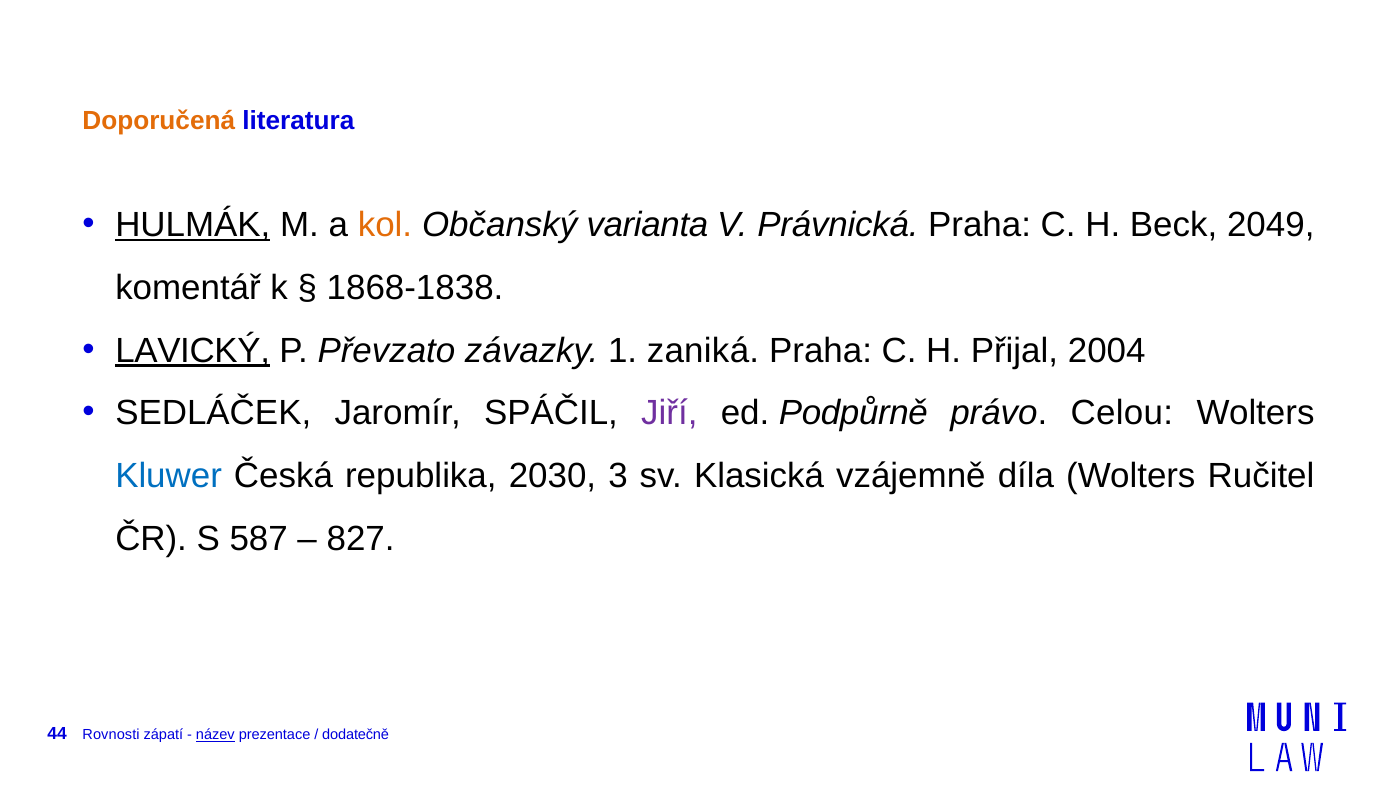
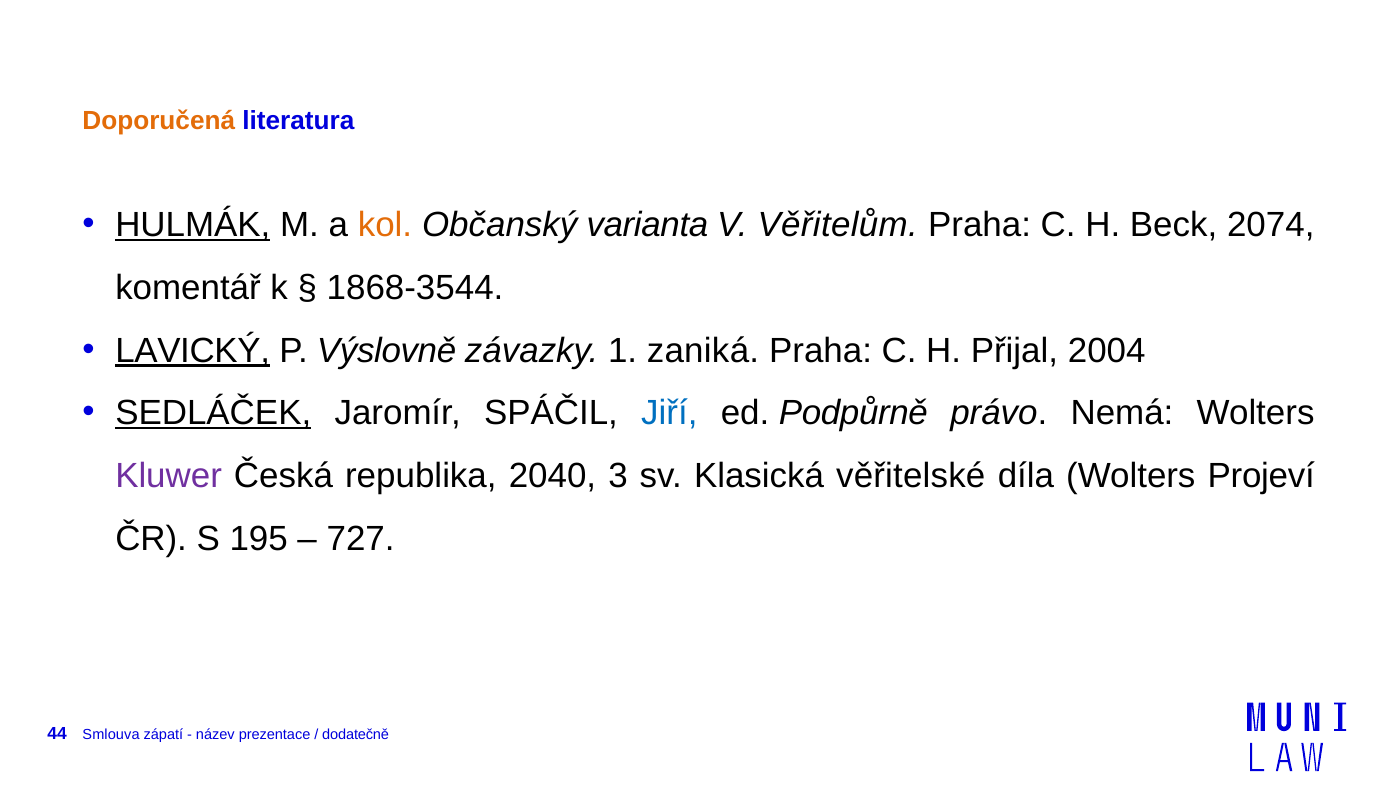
Právnická: Právnická -> Věřitelům (838, 225)
2049: 2049 -> 2074 (1271, 225)
1868-1838: 1868-1838 -> 1868-3544 (415, 288)
Převzato: Převzato -> Výslovně (387, 350)
SEDLÁČEK underline: none -> present (213, 413)
Jiří colour: purple -> blue (669, 413)
Celou: Celou -> Nemá (1122, 413)
Kluwer colour: blue -> purple (169, 476)
2030: 2030 -> 2040 (552, 476)
vzájemně: vzájemně -> věřitelské (911, 476)
Ručitel: Ručitel -> Projeví (1261, 476)
587: 587 -> 195 (259, 539)
827: 827 -> 727 (361, 539)
Rovnosti: Rovnosti -> Smlouva (111, 735)
název underline: present -> none (215, 735)
